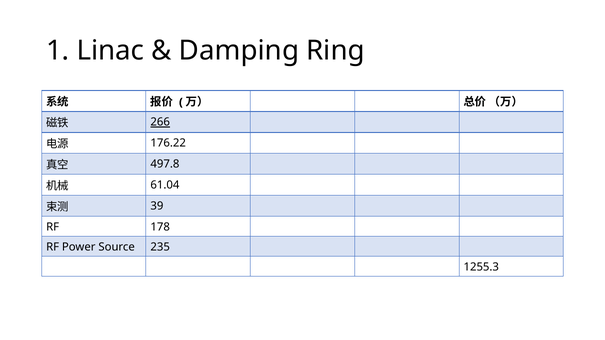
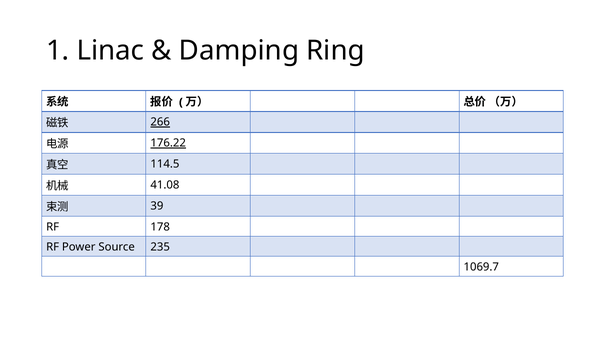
176.22 underline: none -> present (168, 143)
497.8: 497.8 -> 114.5 (165, 164)
61.04: 61.04 -> 41.08 (165, 185)
1255.3: 1255.3 -> 1069.7 (481, 267)
